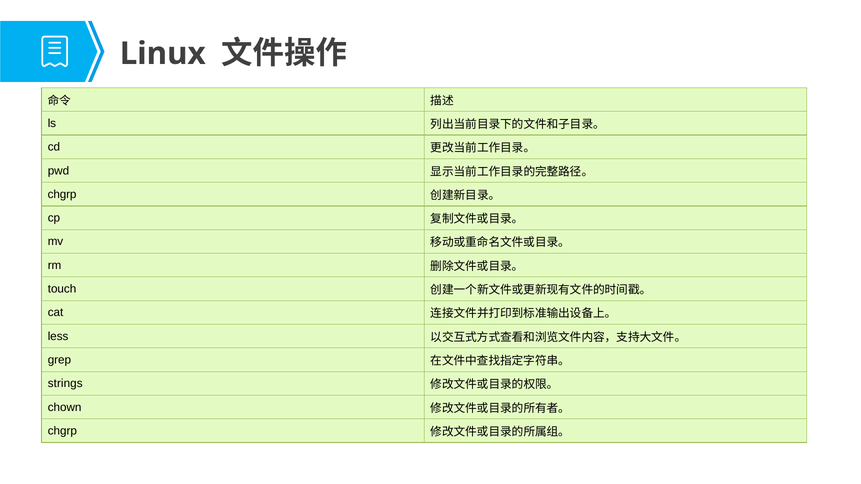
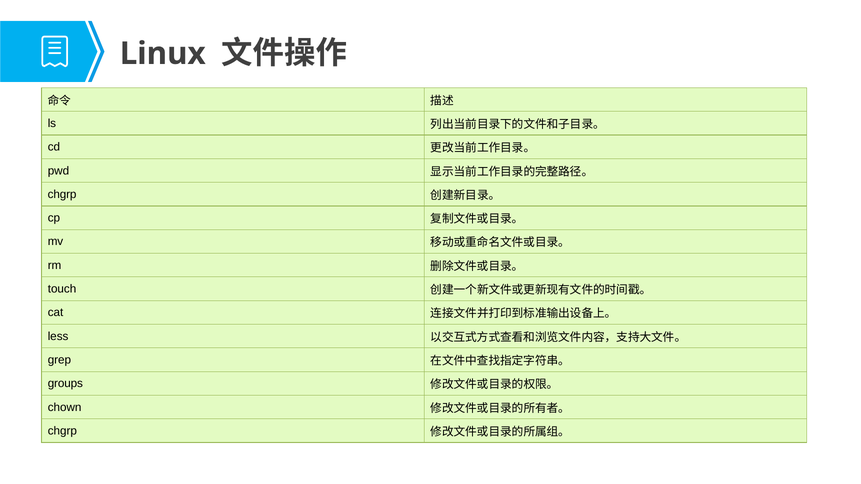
strings: strings -> groups (65, 384)
